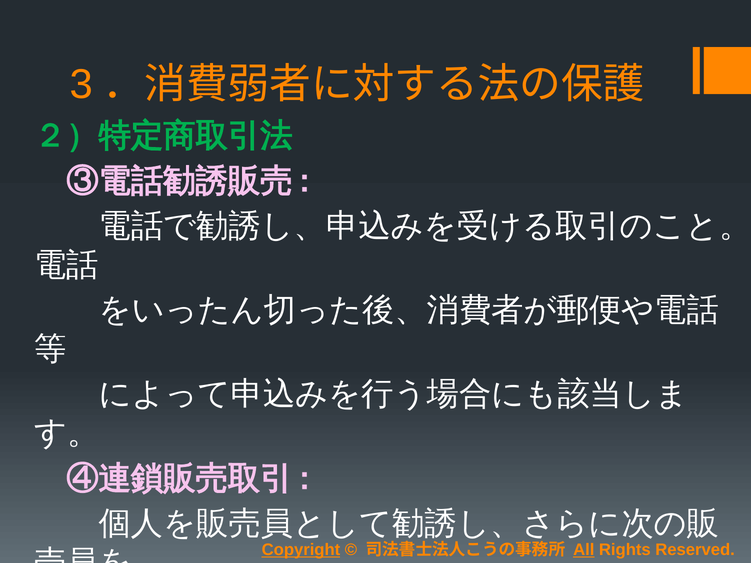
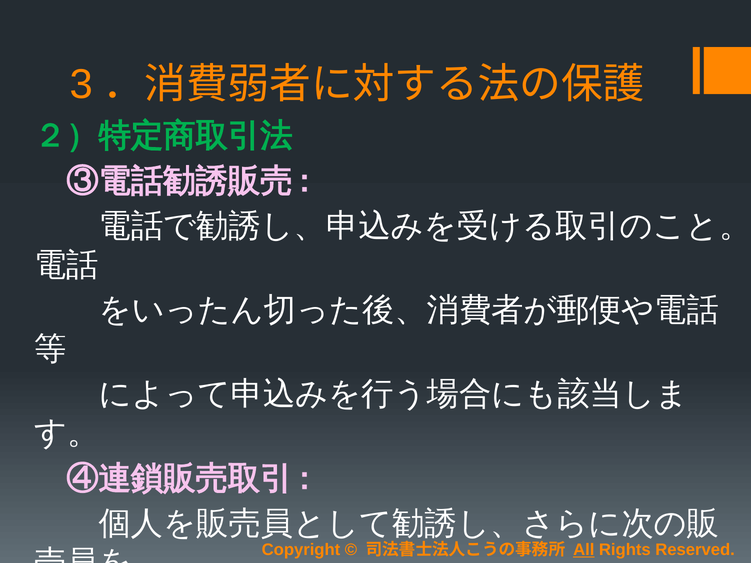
Copyright underline: present -> none (301, 550)
